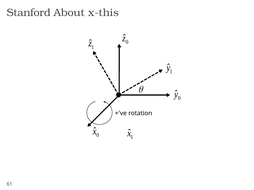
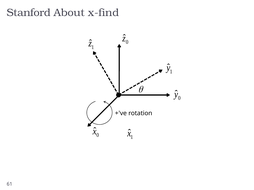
x-this: x-this -> x-find (104, 13)
